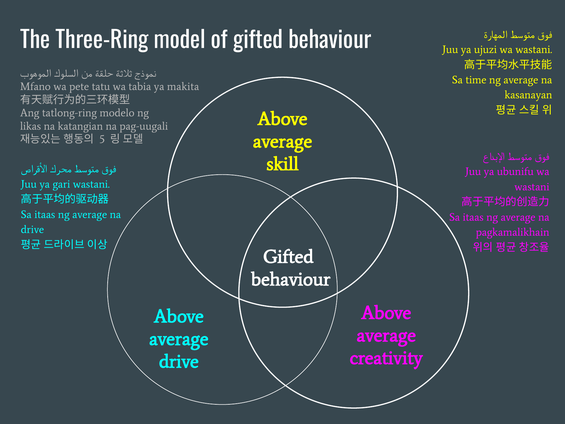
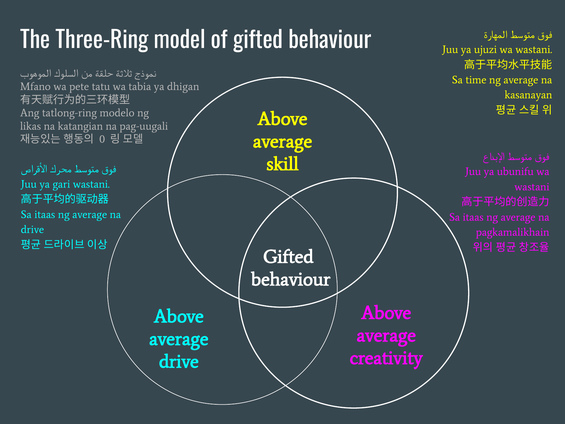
makita: makita -> dhigan (183, 86)
5: 5 -> 0 (102, 139)
